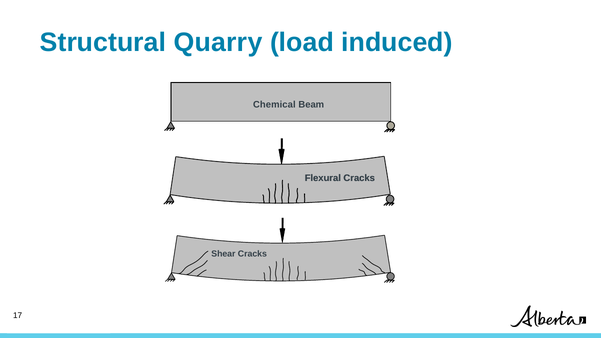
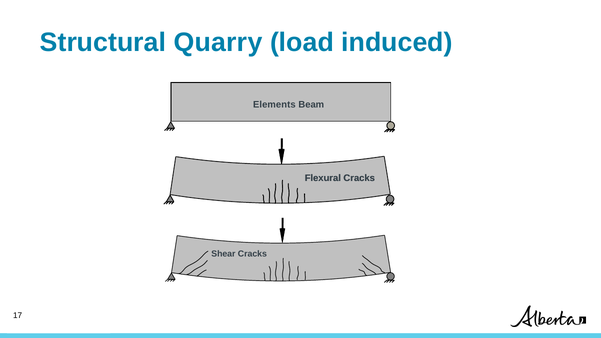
Chemical: Chemical -> Elements (274, 104)
